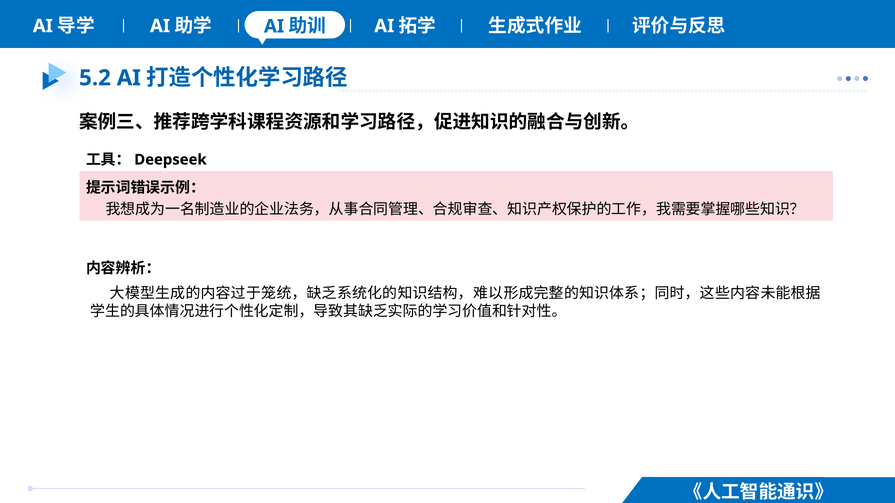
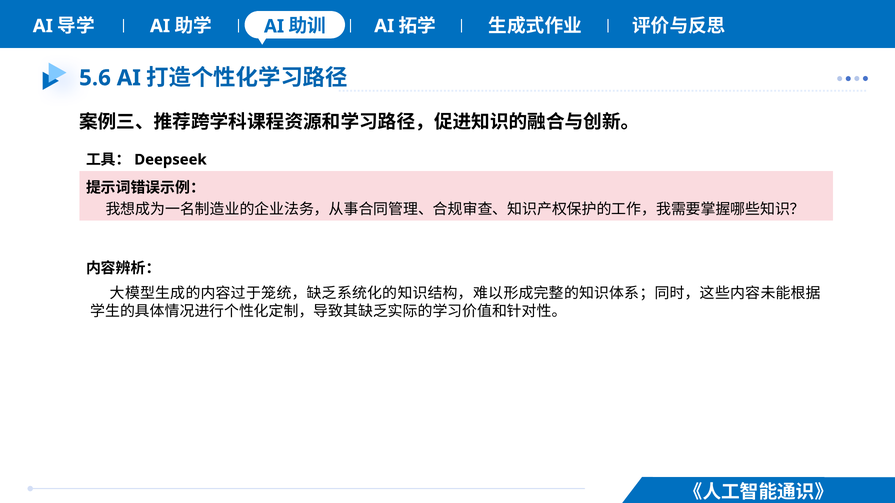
5.2: 5.2 -> 5.6 (95, 78)
